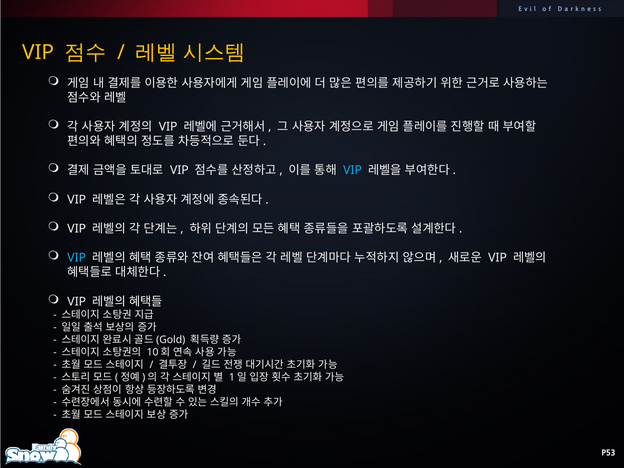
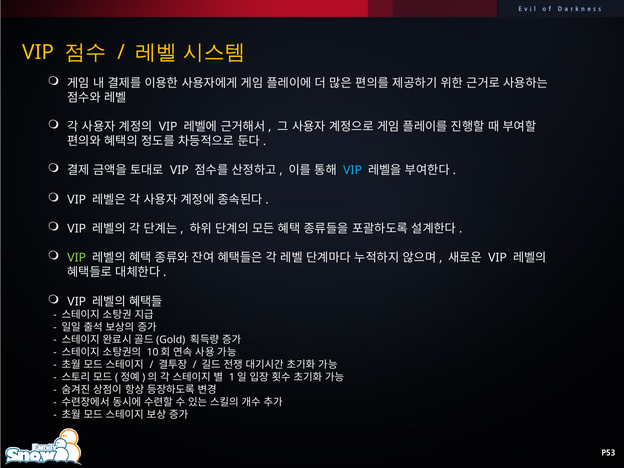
VIP colour: light blue -> light green (77, 258)
